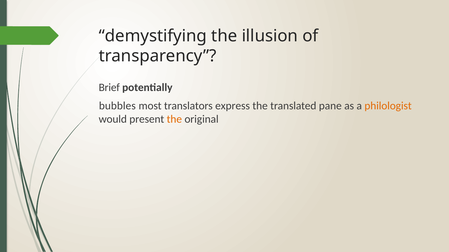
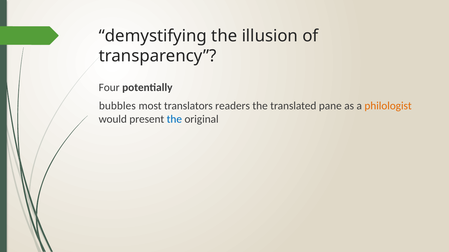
Brief: Brief -> Four (109, 88)
express: express -> readers (233, 106)
the colour: orange -> blue (174, 119)
